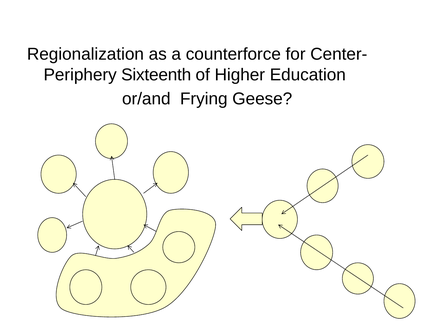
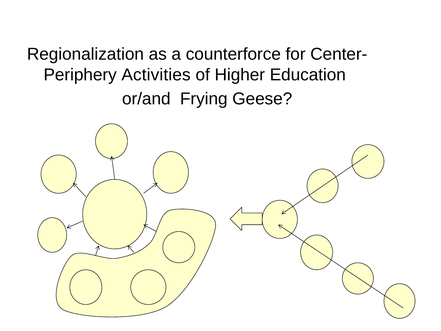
Sixteenth: Sixteenth -> Activities (156, 75)
